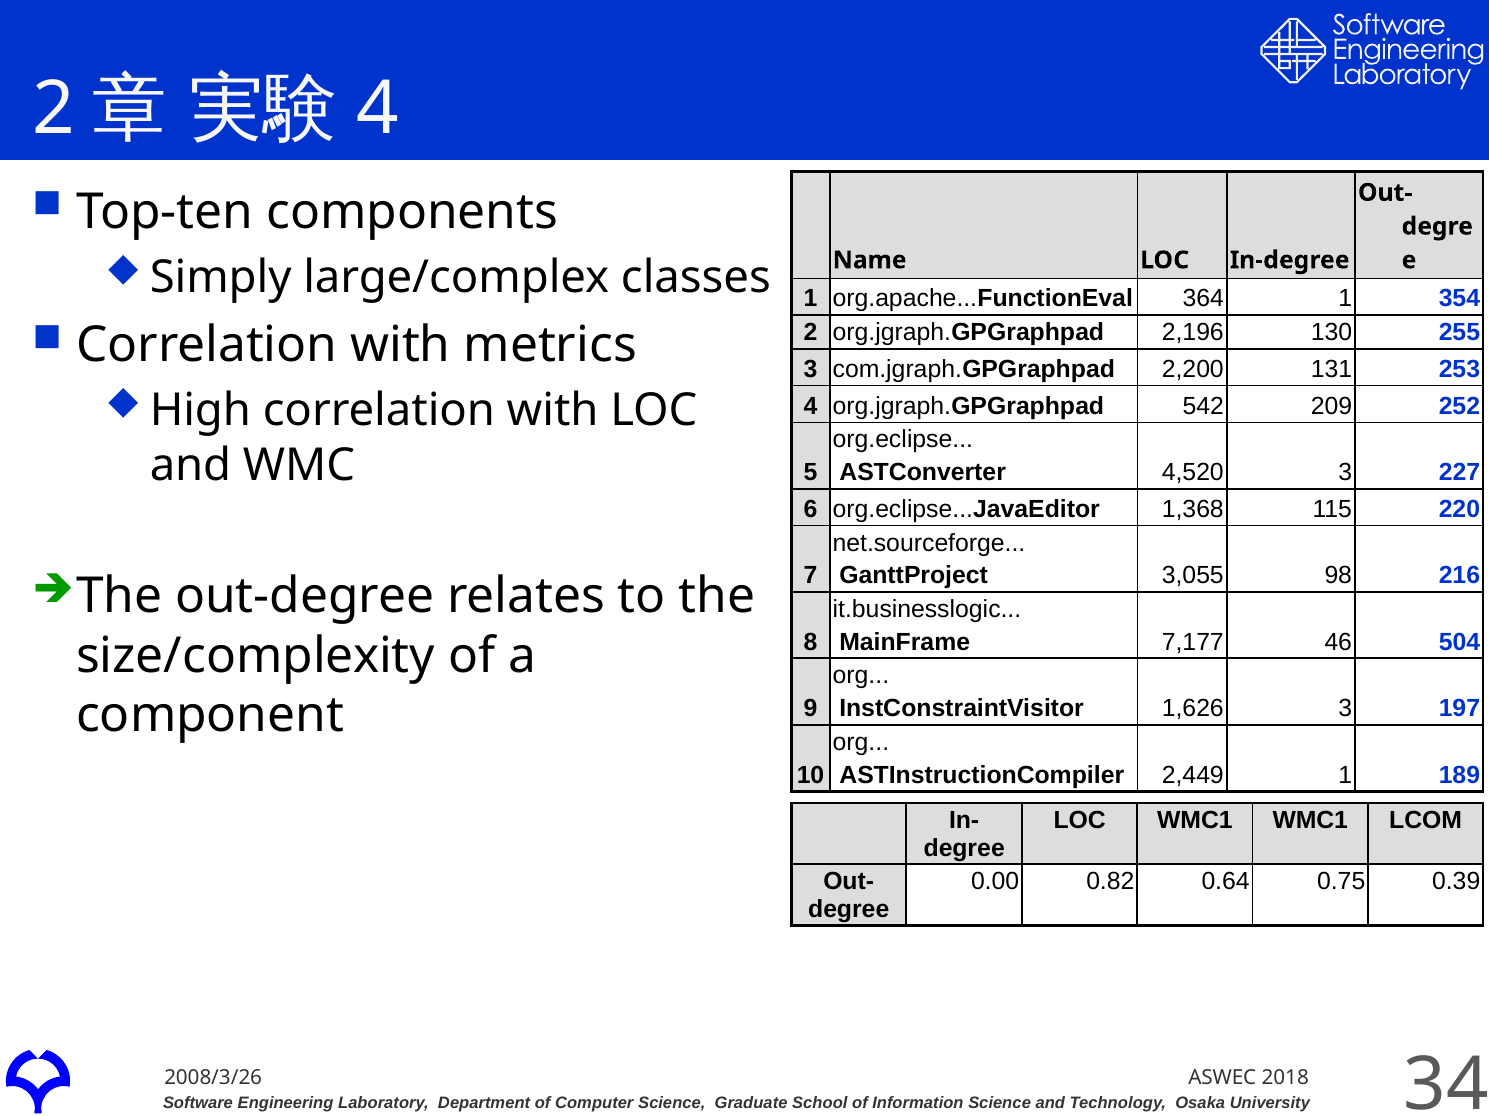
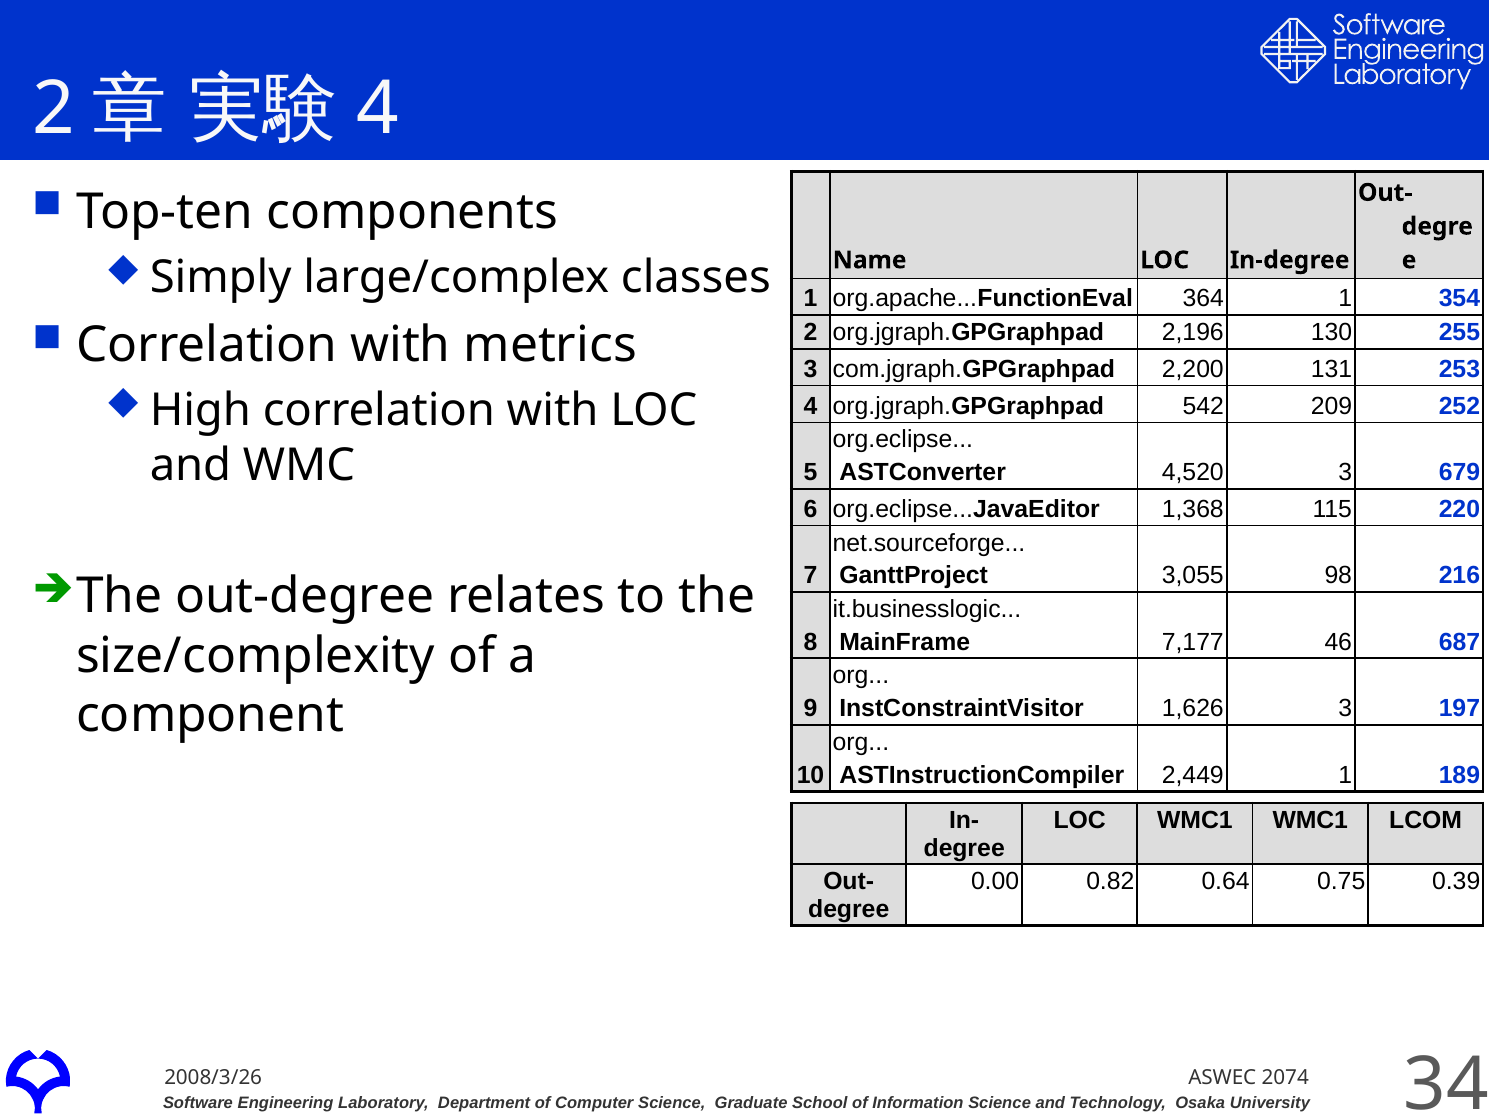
227: 227 -> 679 (1459, 473)
504: 504 -> 687 (1459, 642)
2018: 2018 -> 2074 (1285, 1078)
